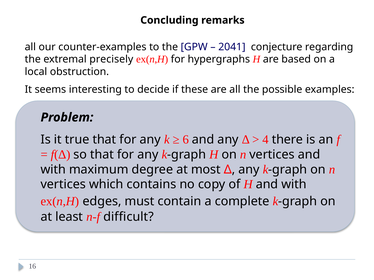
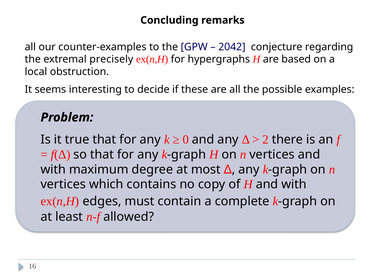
2041: 2041 -> 2042 (232, 47)
6: 6 -> 0 (186, 140)
4: 4 -> 2 (265, 140)
difficult: difficult -> allowed (129, 217)
